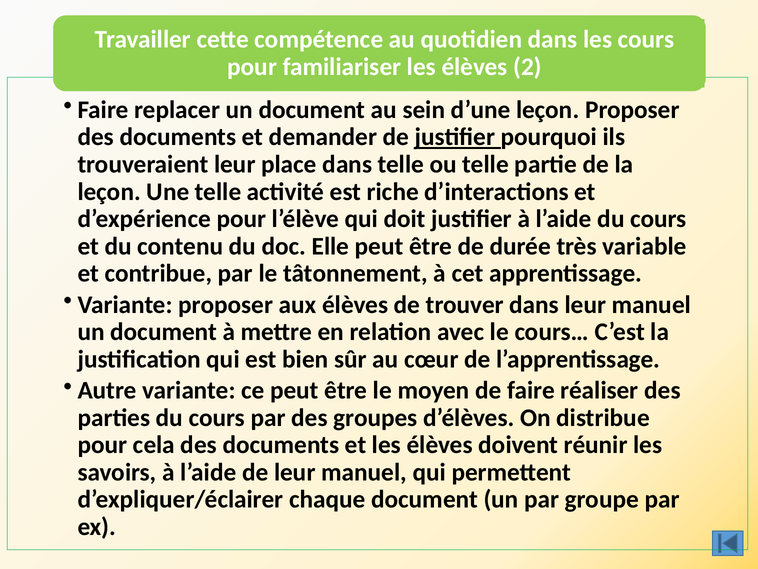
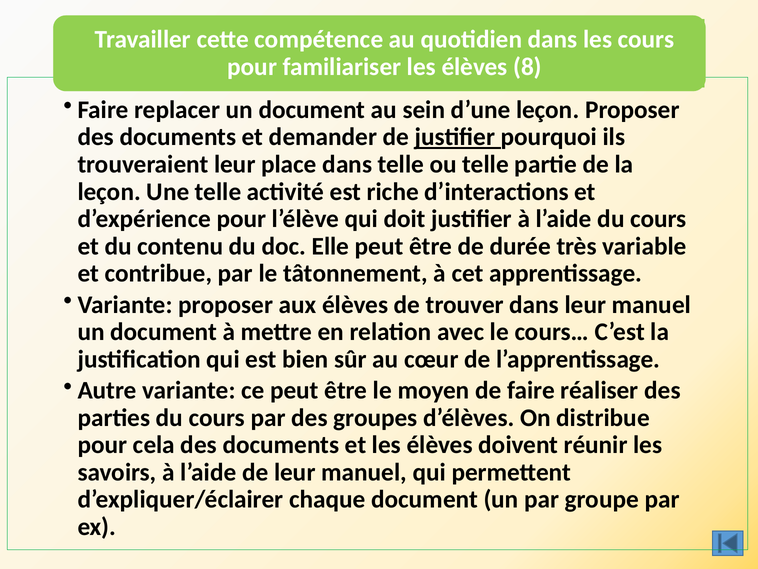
2: 2 -> 8 (528, 67)
